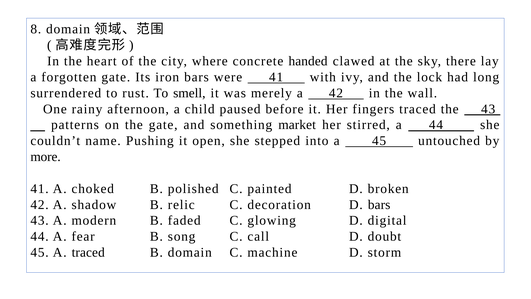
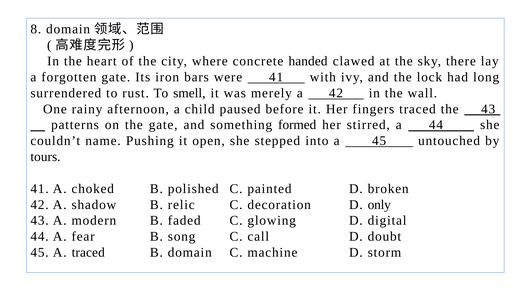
market: market -> formed (297, 125)
more: more -> tours (45, 157)
D bars: bars -> only (379, 204)
